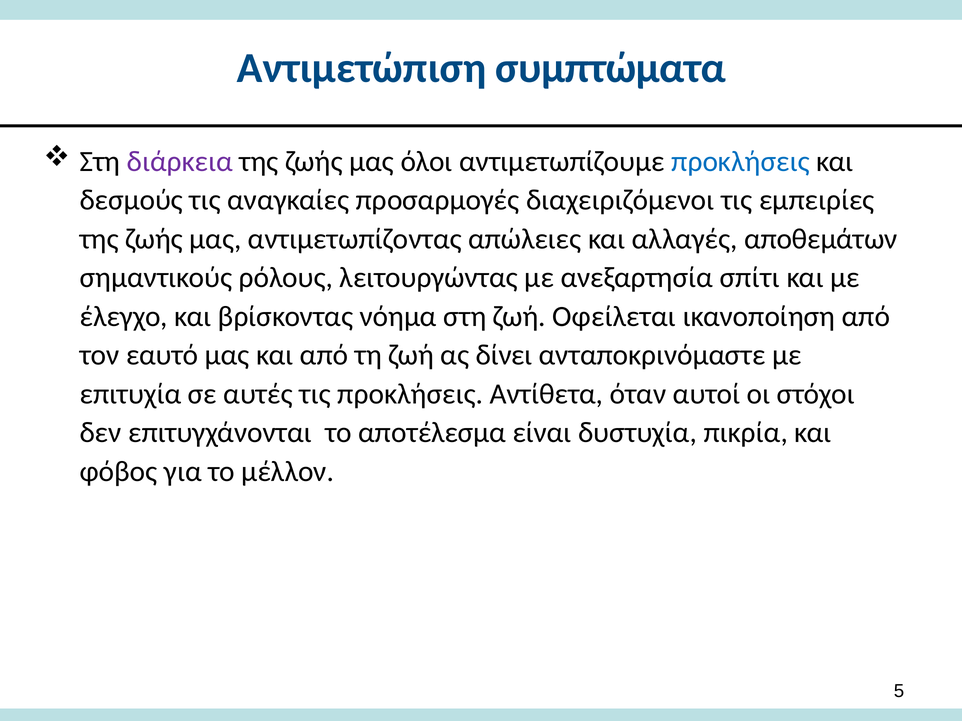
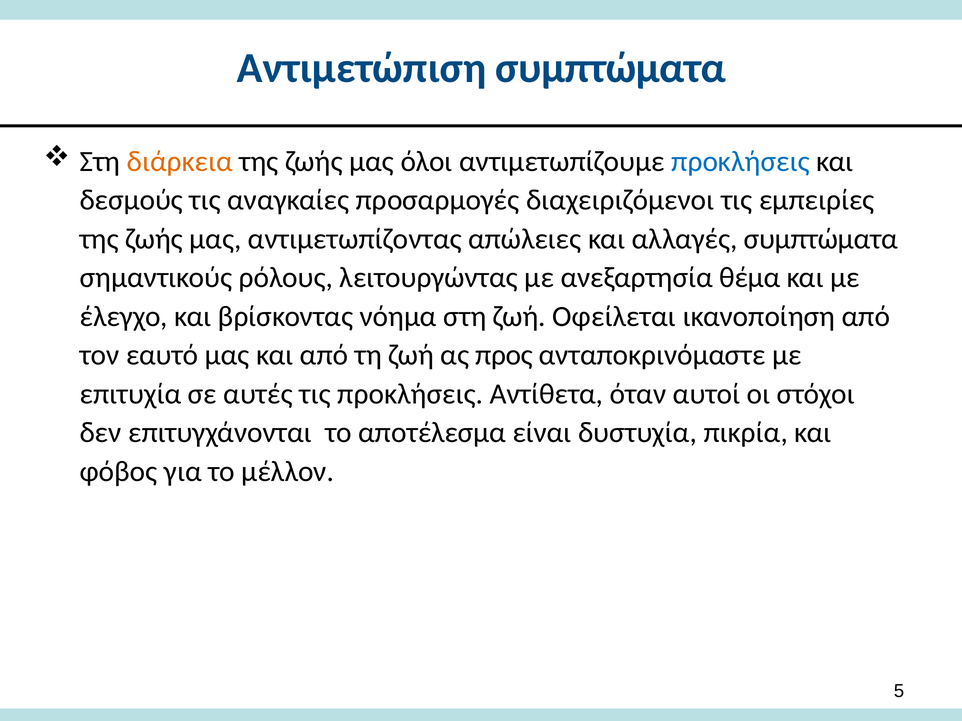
διάρκεια colour: purple -> orange (180, 161)
αλλαγές αποθεμάτων: αποθεμάτων -> συμπτώματα (821, 239)
σπίτι: σπίτι -> θέμα (750, 278)
δίνει: δίνει -> προς (504, 355)
